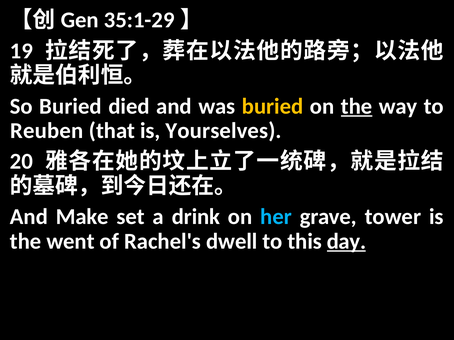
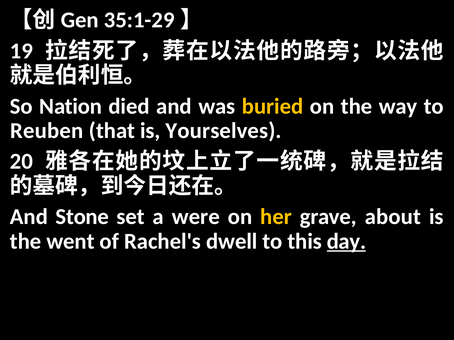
So Buried: Buried -> Nation (71, 106)
the underline: present -> none (357, 106)
Make: Make -> Stone (82, 217)
drink: drink -> were (196, 217)
her colour: light blue -> yellow (276, 217)
tower: tower -> about (393, 217)
